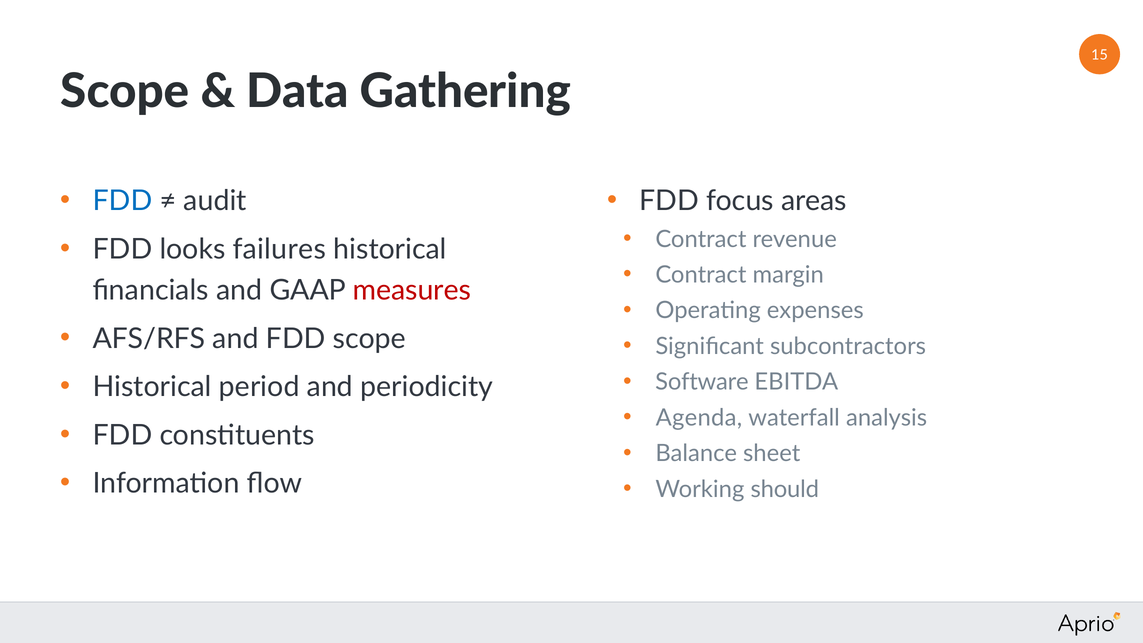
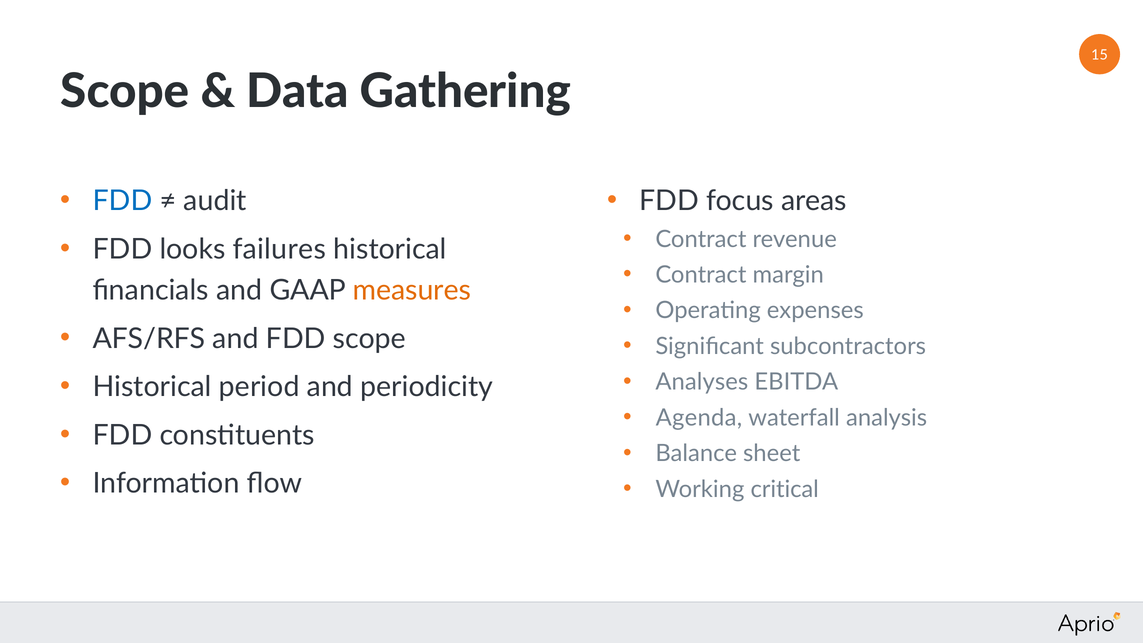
measures colour: red -> orange (412, 290)
Software: Software -> Analyses (702, 382)
should: should -> critical (785, 489)
